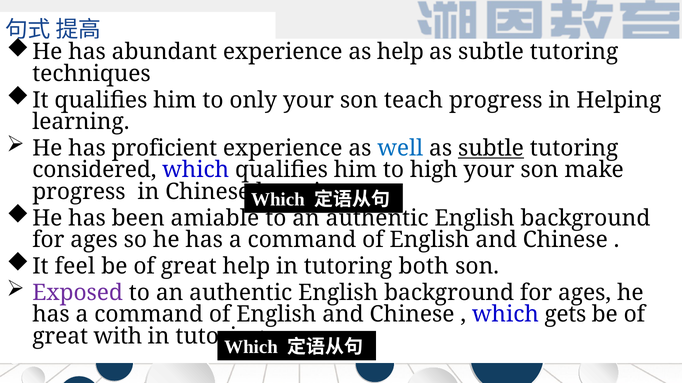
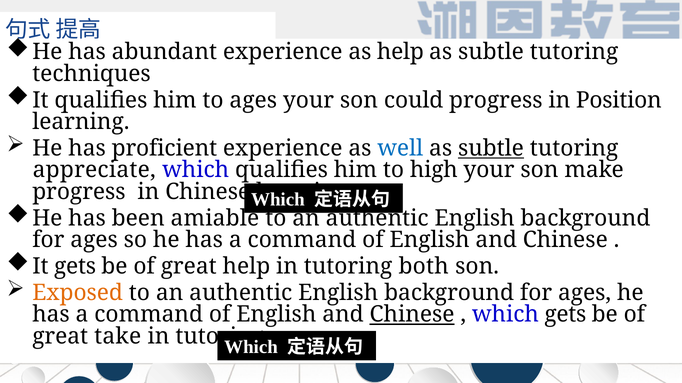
to only: only -> ages (253, 100)
teach: teach -> could (414, 100)
Helping: Helping -> Position (619, 100)
considered: considered -> appreciate (94, 170)
It feel: feel -> gets (75, 267)
Exposed colour: purple -> orange (78, 293)
Chinese underline: none -> present (412, 315)
with: with -> take (118, 337)
